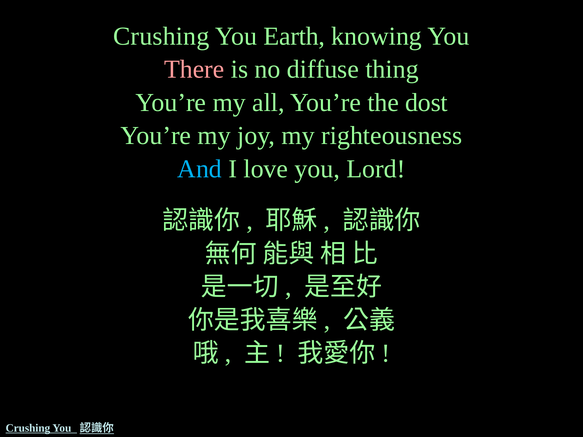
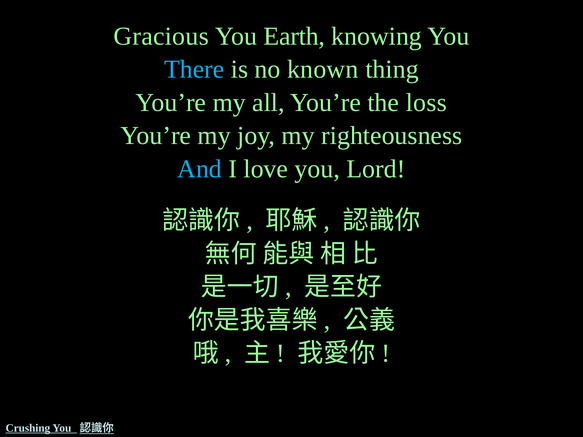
Crushing: Crushing -> Gracious (161, 36)
There colour: pink -> light blue (194, 69)
diffuse: diffuse -> known (323, 69)
dost: dost -> loss (426, 103)
